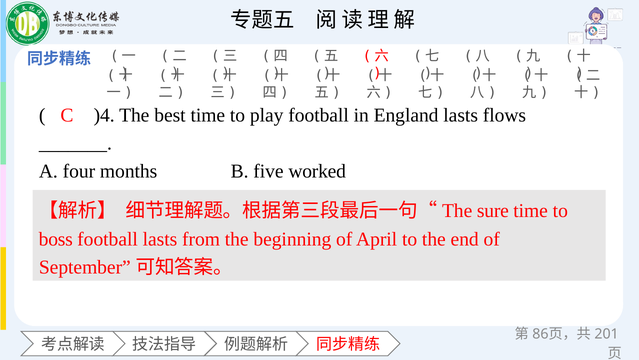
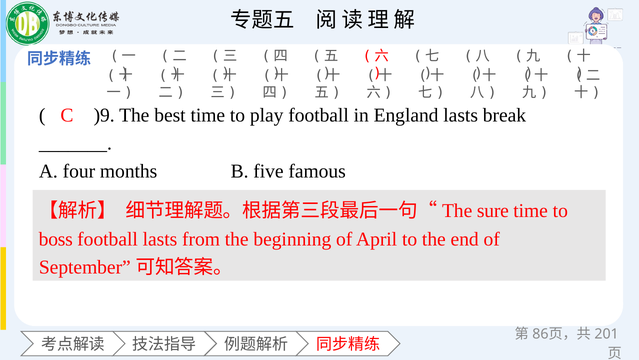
)4: )4 -> )9 (104, 115)
flows: flows -> break (504, 115)
worked: worked -> famous (317, 171)
